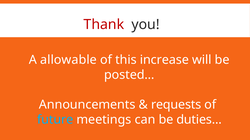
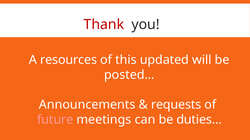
allowable: allowable -> resources (69, 60)
increase: increase -> updated (164, 60)
future colour: light blue -> pink (55, 120)
